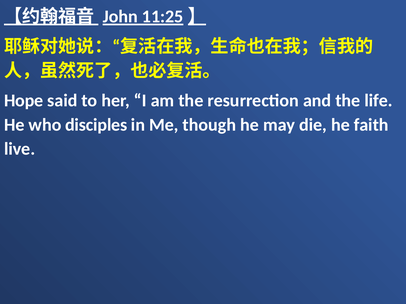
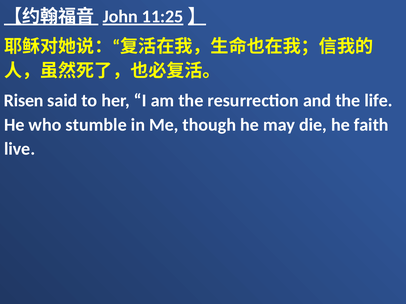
Hope: Hope -> Risen (24, 101)
disciples: disciples -> stumble (96, 125)
